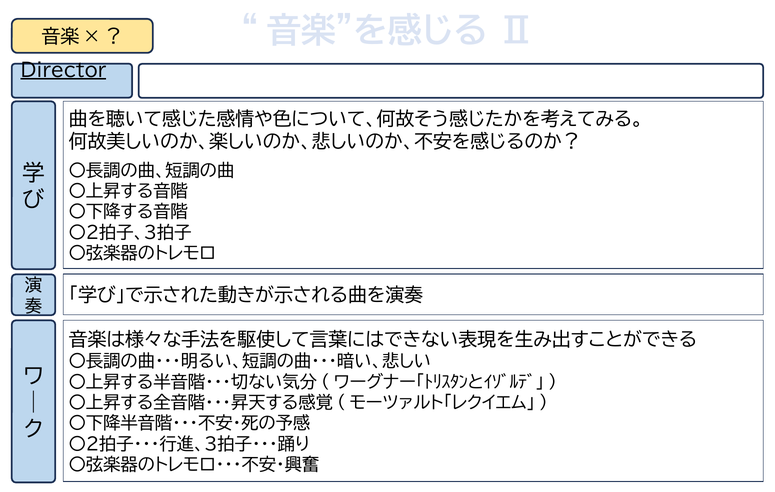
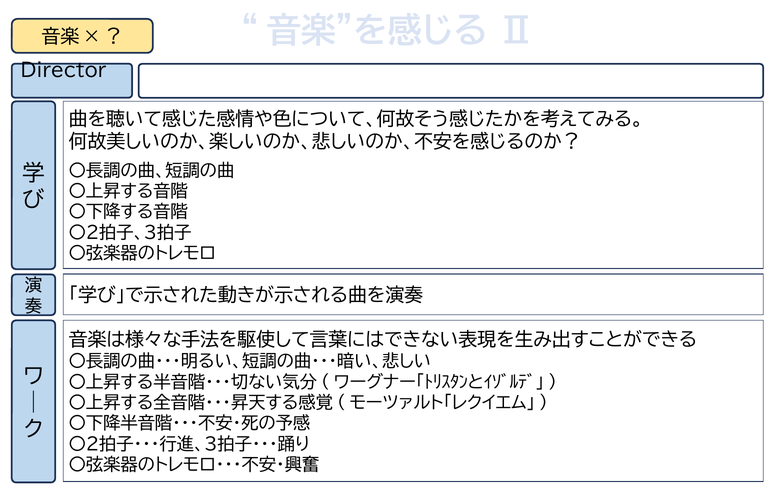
Director underline: present -> none (63, 71)
